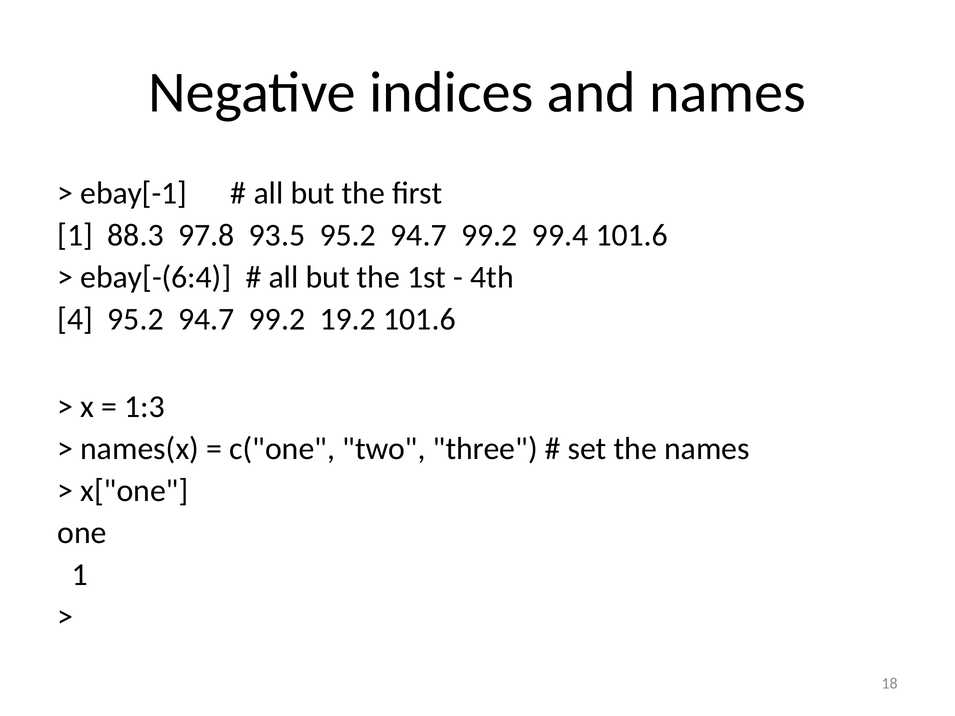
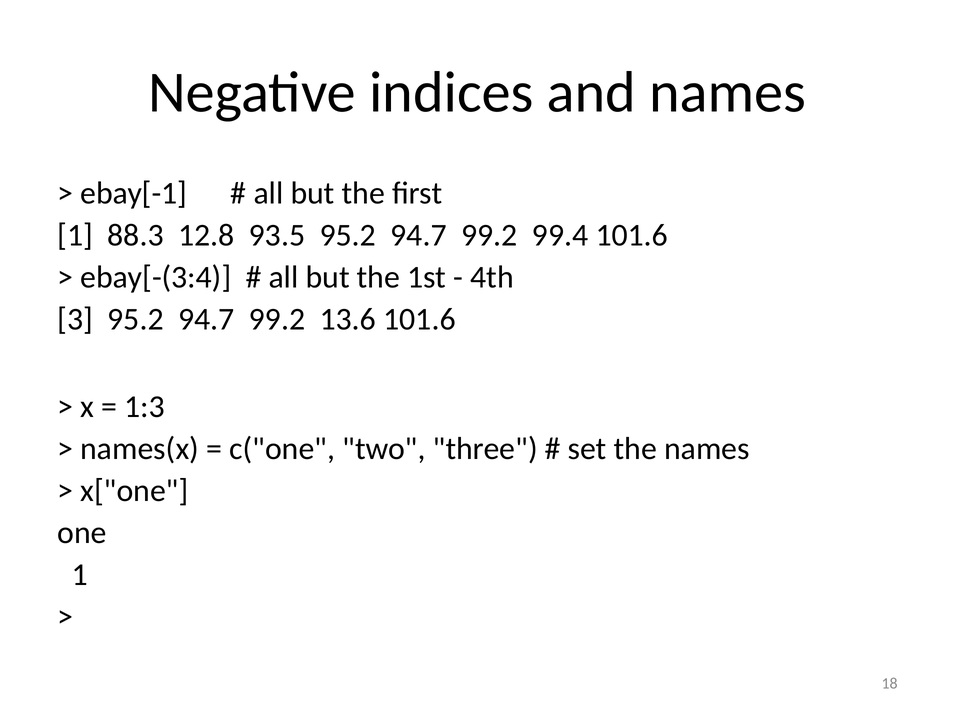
97.8: 97.8 -> 12.8 (206, 235)
ebay[-(6:4: ebay[-(6:4 -> ebay[-(3:4 (156, 277)
4: 4 -> 3 (75, 319)
19.2: 19.2 -> 13.6 (348, 319)
